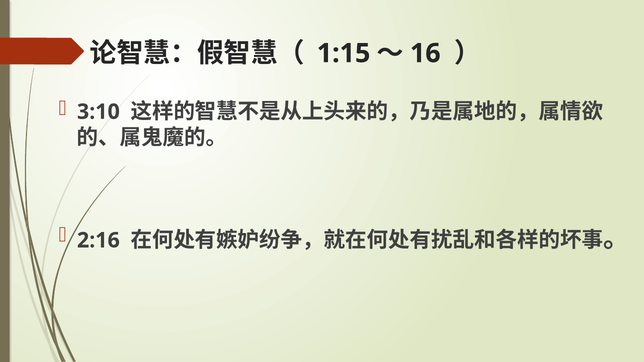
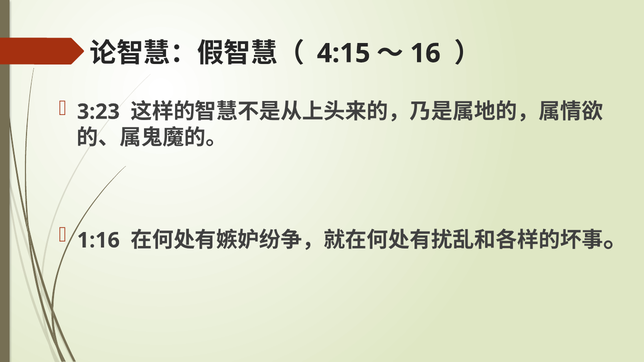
1:15: 1:15 -> 4:15 (344, 53)
3:10: 3:10 -> 3:23 (98, 112)
2:16: 2:16 -> 1:16 (98, 240)
